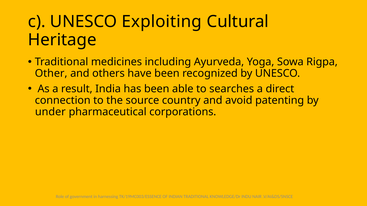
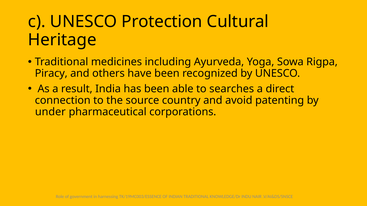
Exploiting: Exploiting -> Protection (162, 22)
Other: Other -> Piracy (51, 74)
